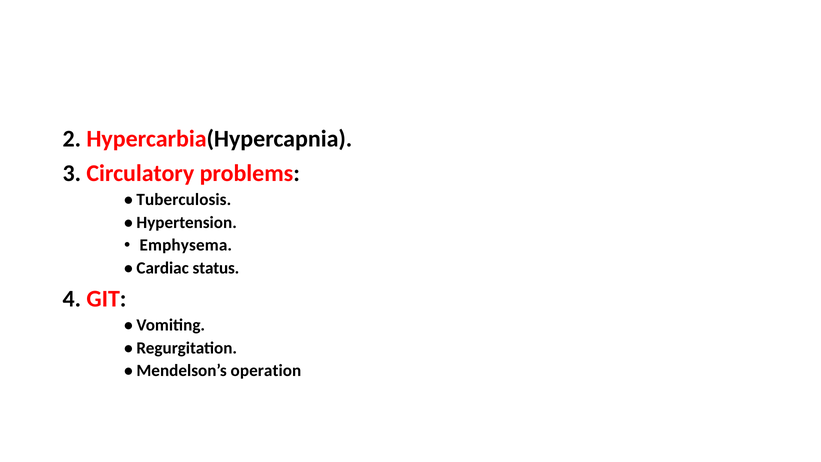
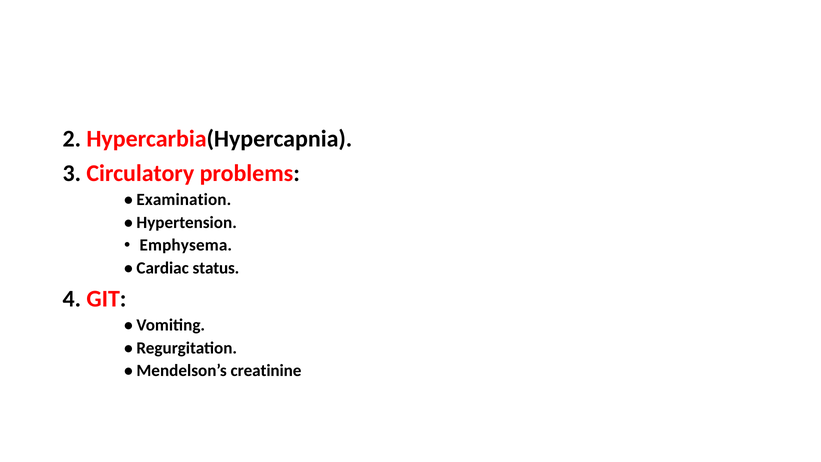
Tuberculosis: Tuberculosis -> Examination (184, 200)
operation: operation -> creatinine (266, 371)
